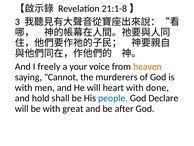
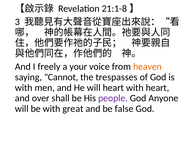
murderers: murderers -> trespasses (117, 77)
with done: done -> heart (157, 87)
hold: hold -> over (41, 98)
people colour: blue -> purple (113, 98)
Declare: Declare -> Anyone (163, 98)
after: after -> false (124, 108)
